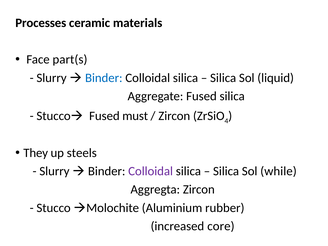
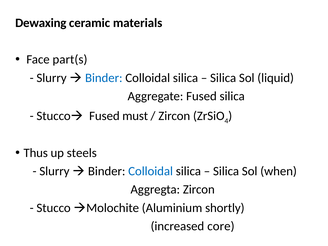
Processes: Processes -> Dewaxing (41, 23)
They: They -> Thus (36, 153)
Colloidal colour: purple -> blue (151, 171)
while: while -> when (279, 171)
rubber: rubber -> shortly (225, 208)
